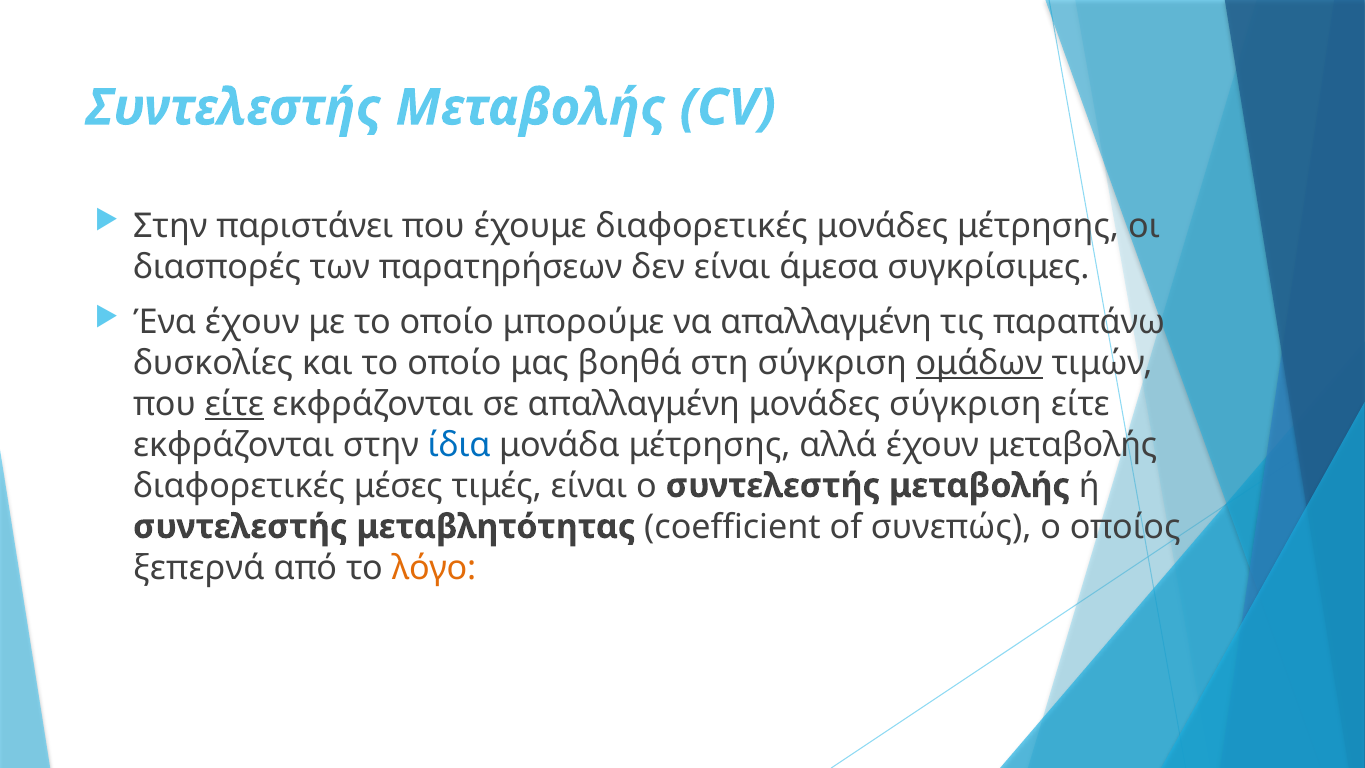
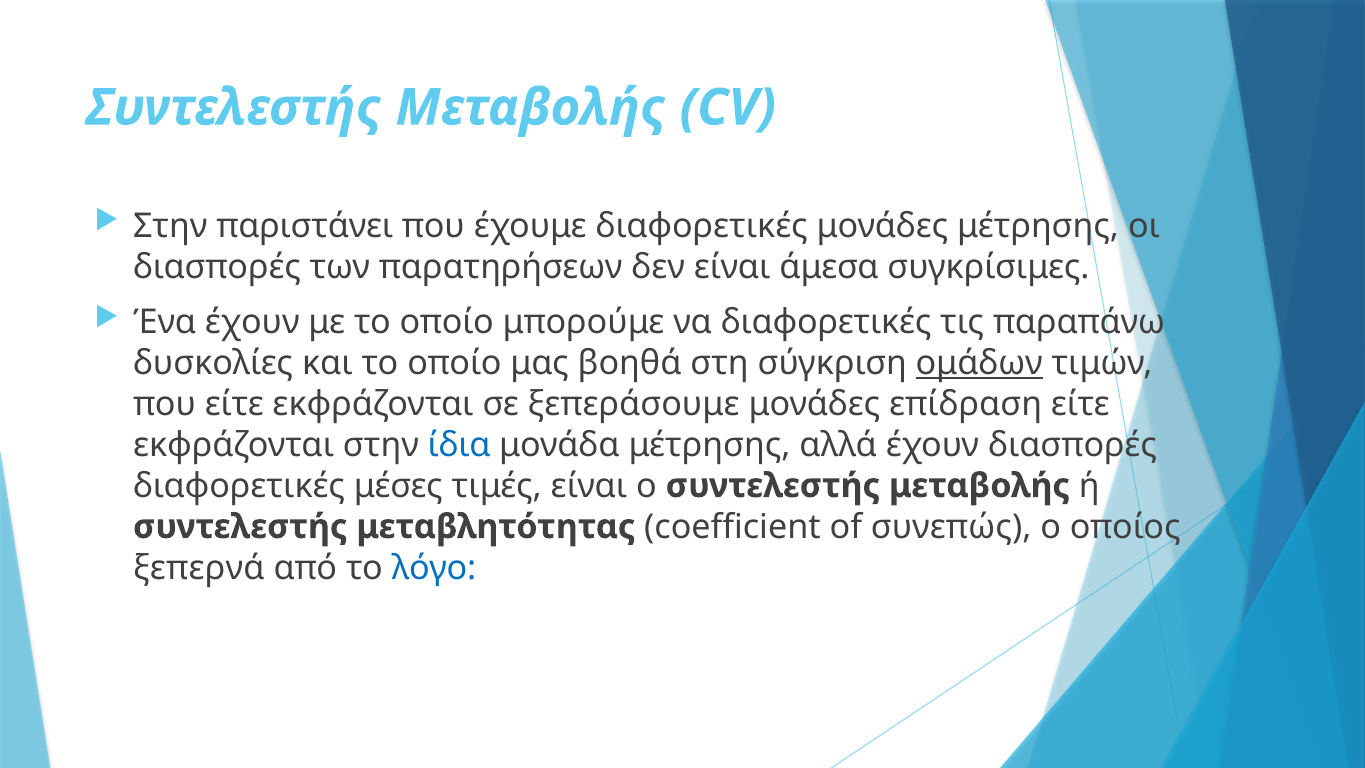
να απαλλαγμένη: απαλλαγμένη -> διαφορετικές (826, 322)
είτε underline: present -> none (234, 404)
σε απαλλαγμένη: απαλλαγμένη -> ξεπεράσουμε (634, 404)
μονάδες σύγκριση: σύγκριση -> επίδραση (966, 404)
έχουν μεταβολής: μεταβολής -> διασπορές (1073, 445)
λόγο colour: orange -> blue (434, 568)
